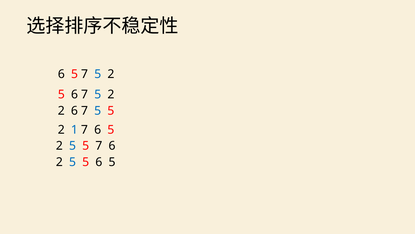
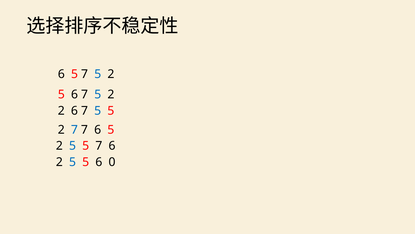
2 1: 1 -> 7 (74, 129)
5 6 5: 5 -> 0 (112, 162)
